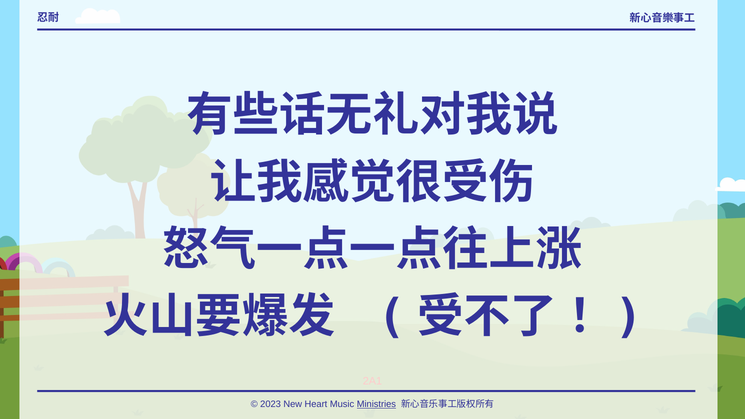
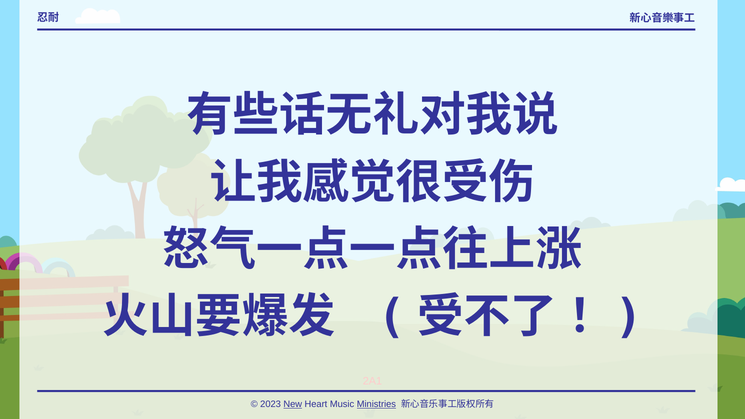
New underline: none -> present (293, 404)
